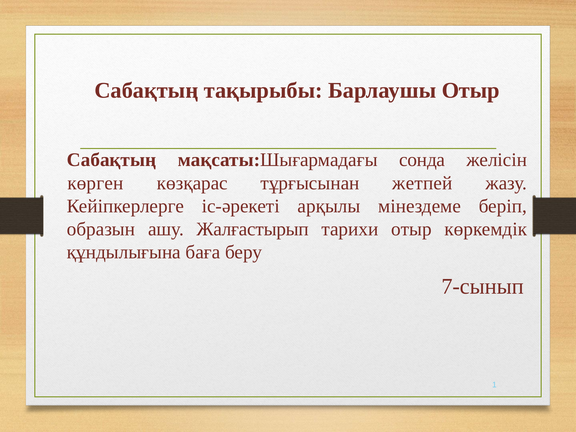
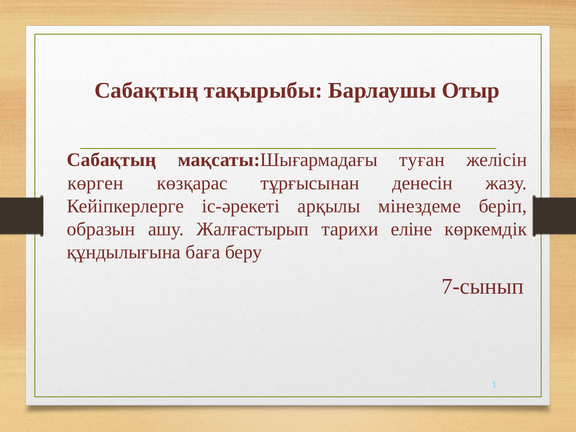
сонда: сонда -> туған (422, 160)
жетпей: жетпей -> денесін (423, 183)
тарихи отыр: отыр -> еліне (412, 229)
